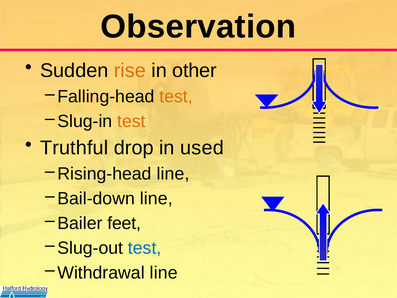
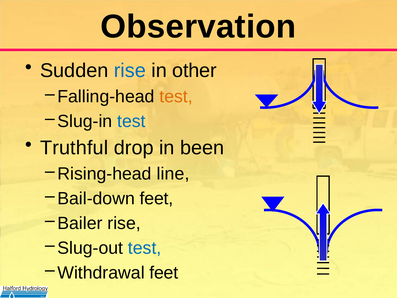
rise colour: orange -> blue (130, 71)
test colour: orange -> blue (131, 121)
used: used -> been (202, 148)
Bail-down line: line -> feet (156, 198)
Bailer feet: feet -> rise (124, 223)
Withdrawal line: line -> feet (164, 272)
